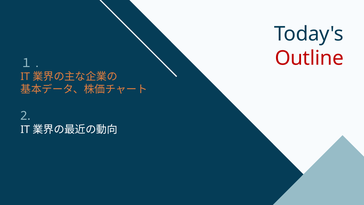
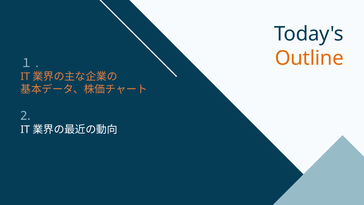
Outline colour: red -> orange (309, 58)
